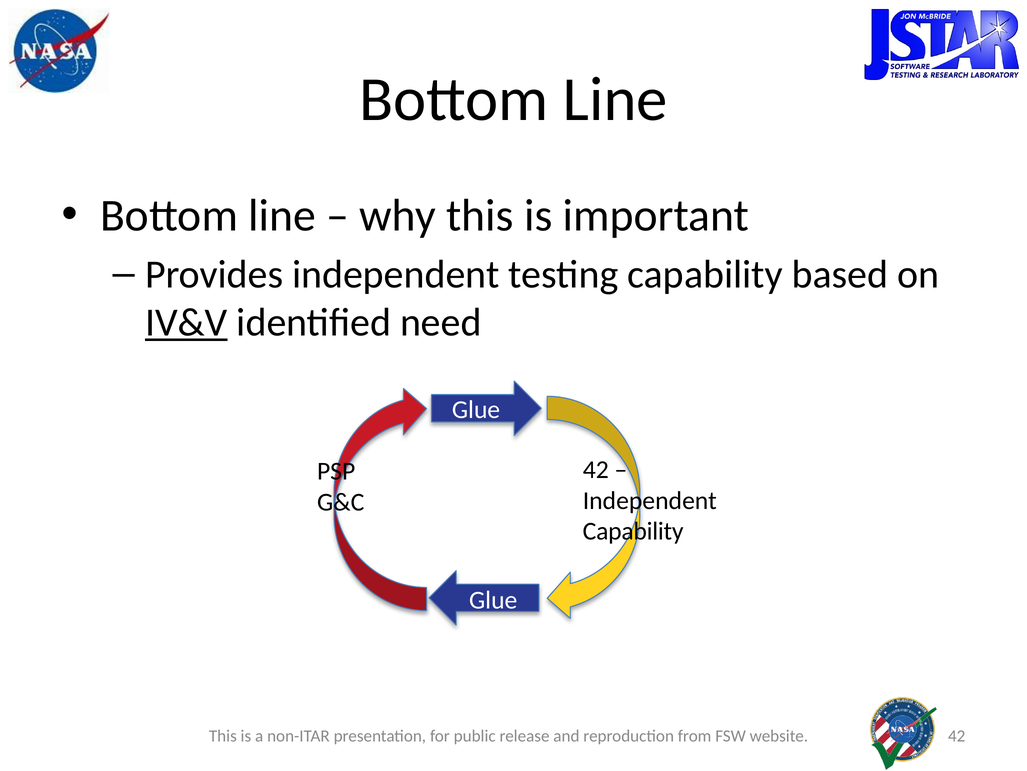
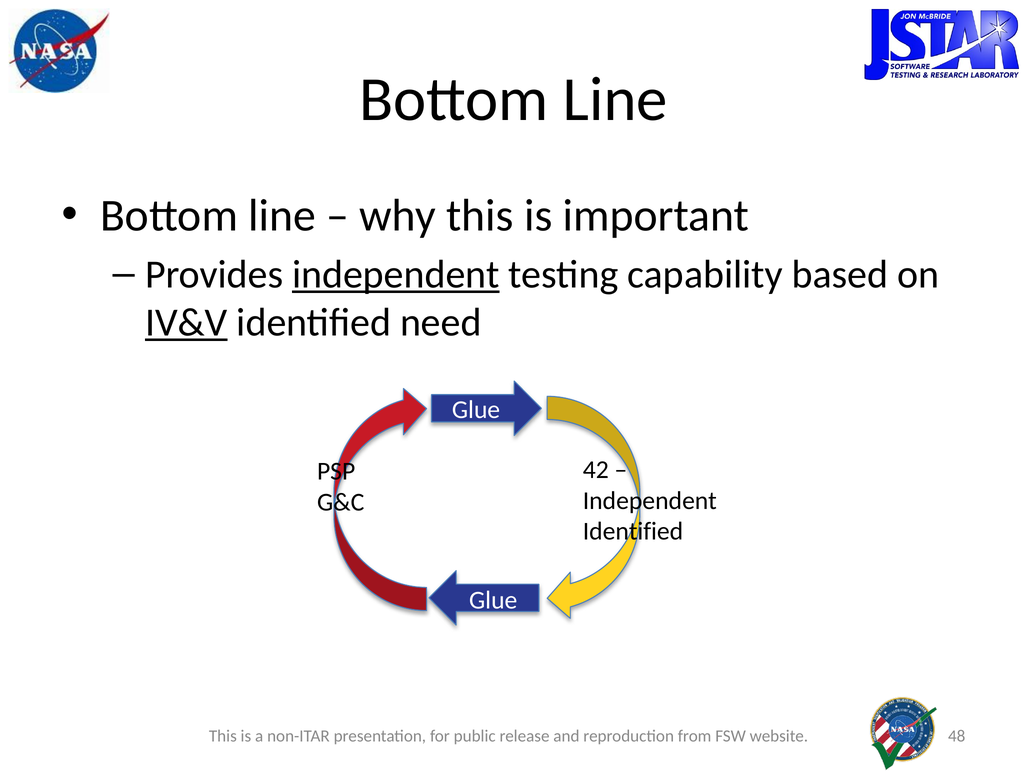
independent underline: none -> present (396, 274)
Capability: Capability -> Identified (633, 531)
website 42: 42 -> 48 (957, 735)
